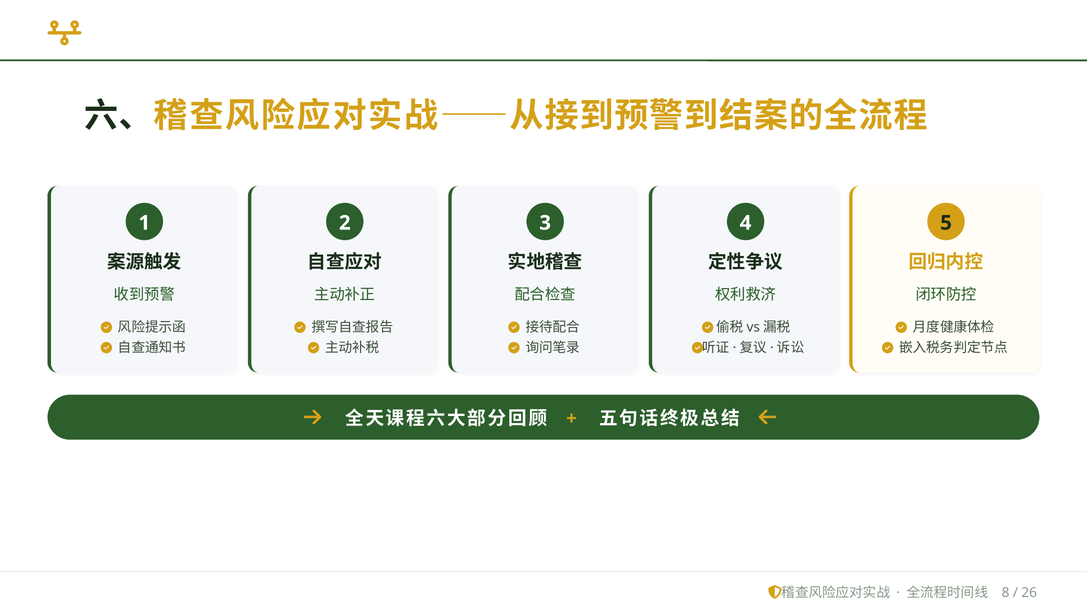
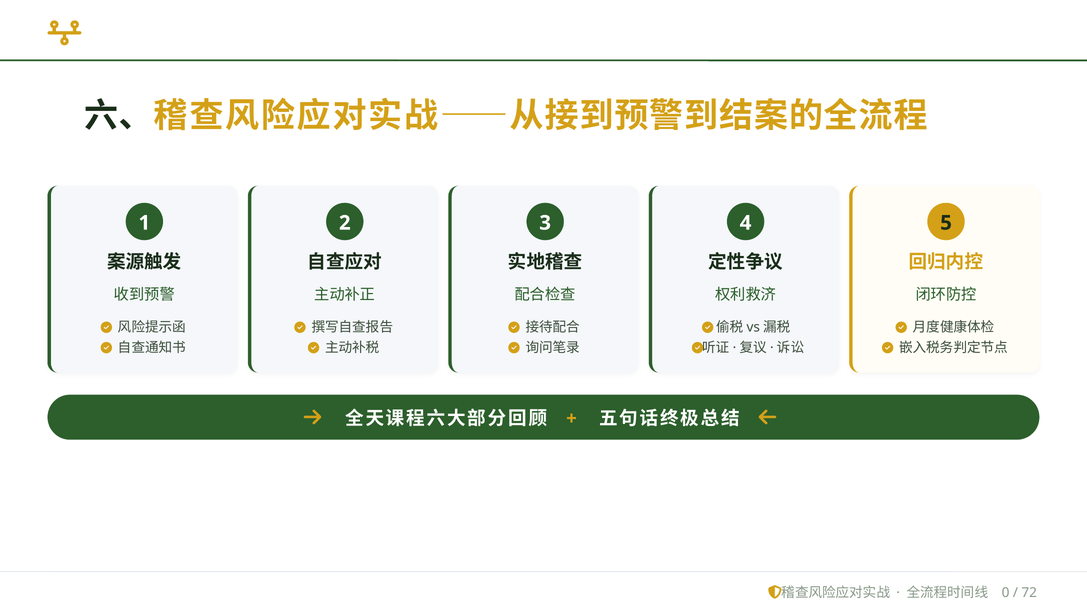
8: 8 -> 0 (1006, 592)
26: 26 -> 72 (1029, 592)
